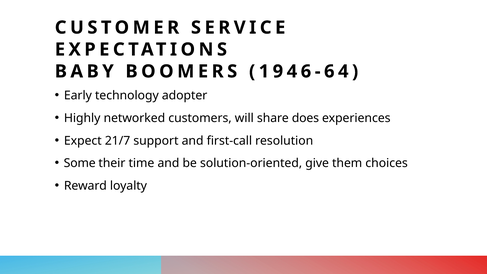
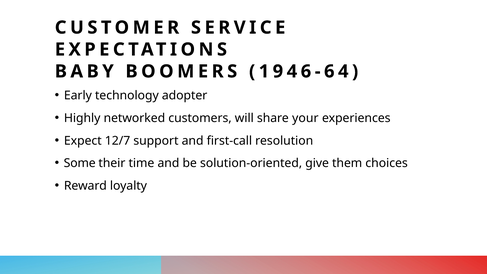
does: does -> your (305, 118)
21/7: 21/7 -> 12/7 (118, 141)
